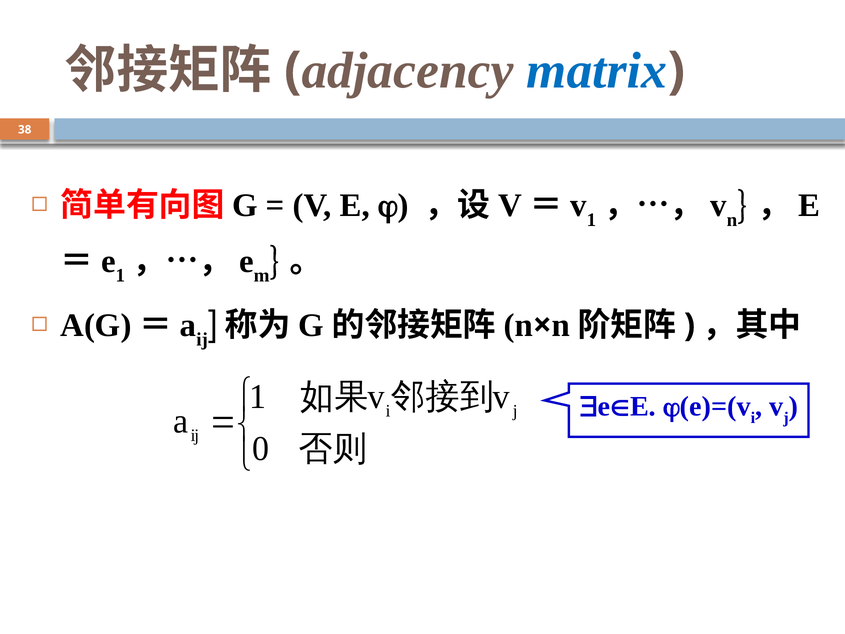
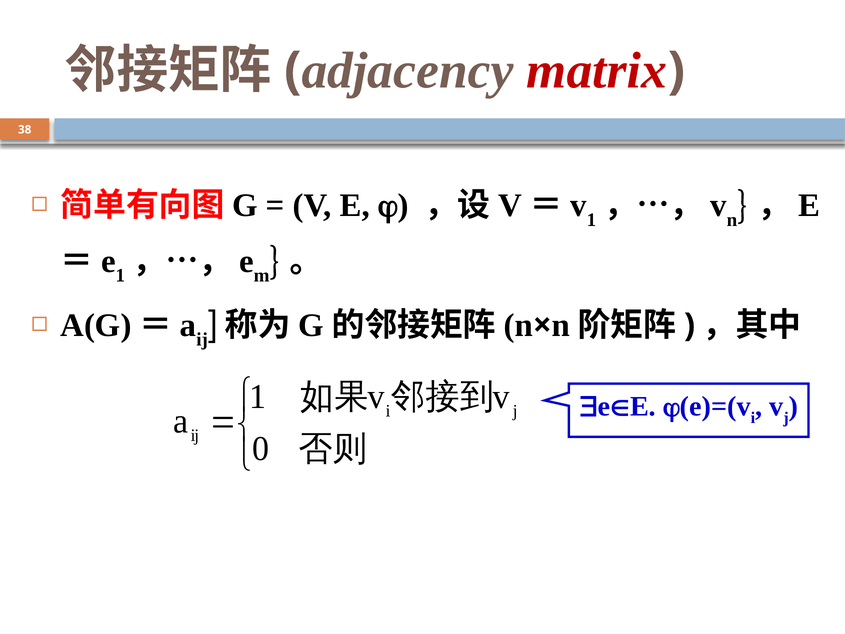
matrix colour: blue -> red (597, 70)
